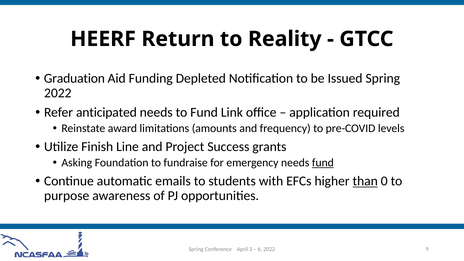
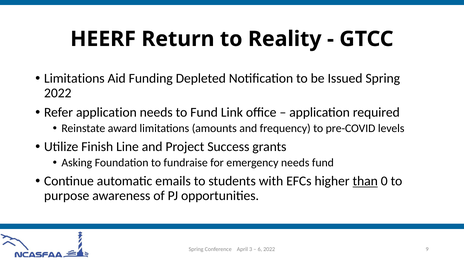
Graduation: Graduation -> Limitations (74, 78)
Refer anticipated: anticipated -> application (106, 112)
fund underline: present -> none (323, 163)
